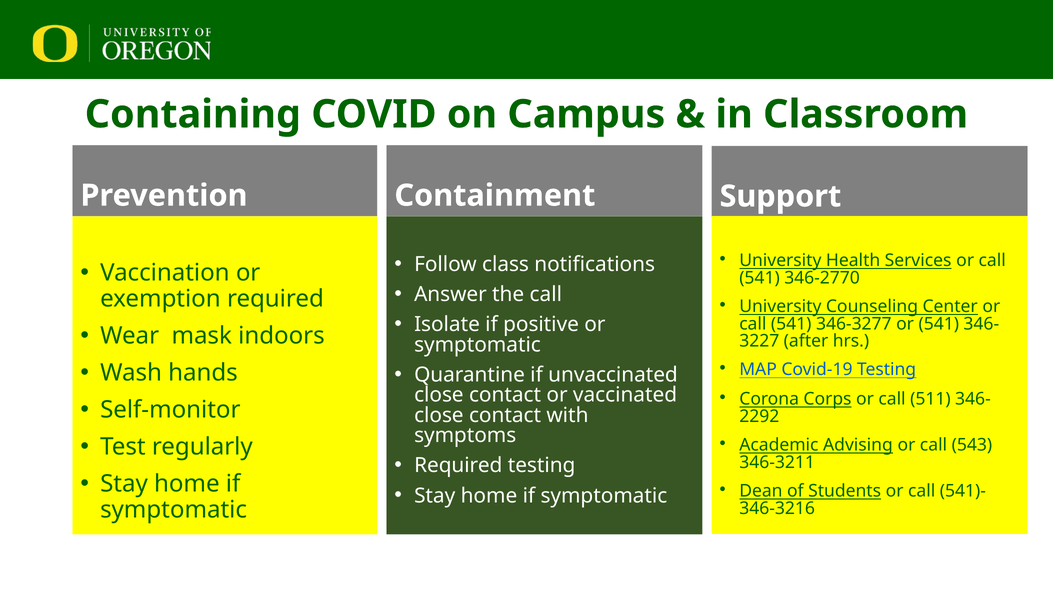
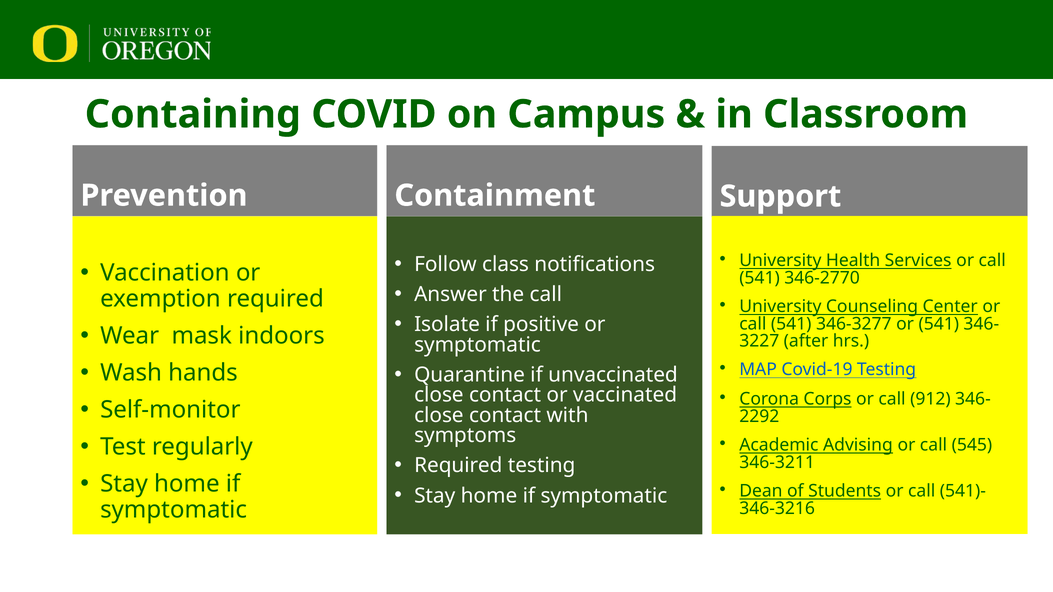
511: 511 -> 912 (930, 399)
543: 543 -> 545 (972, 445)
